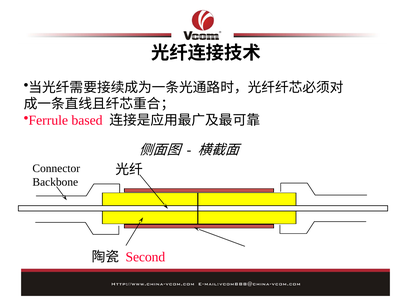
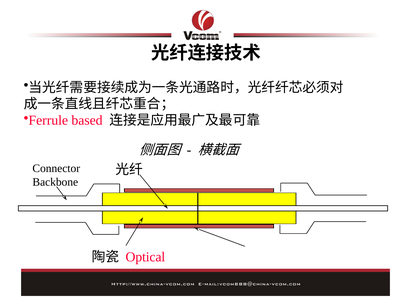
Second: Second -> Optical (145, 257)
